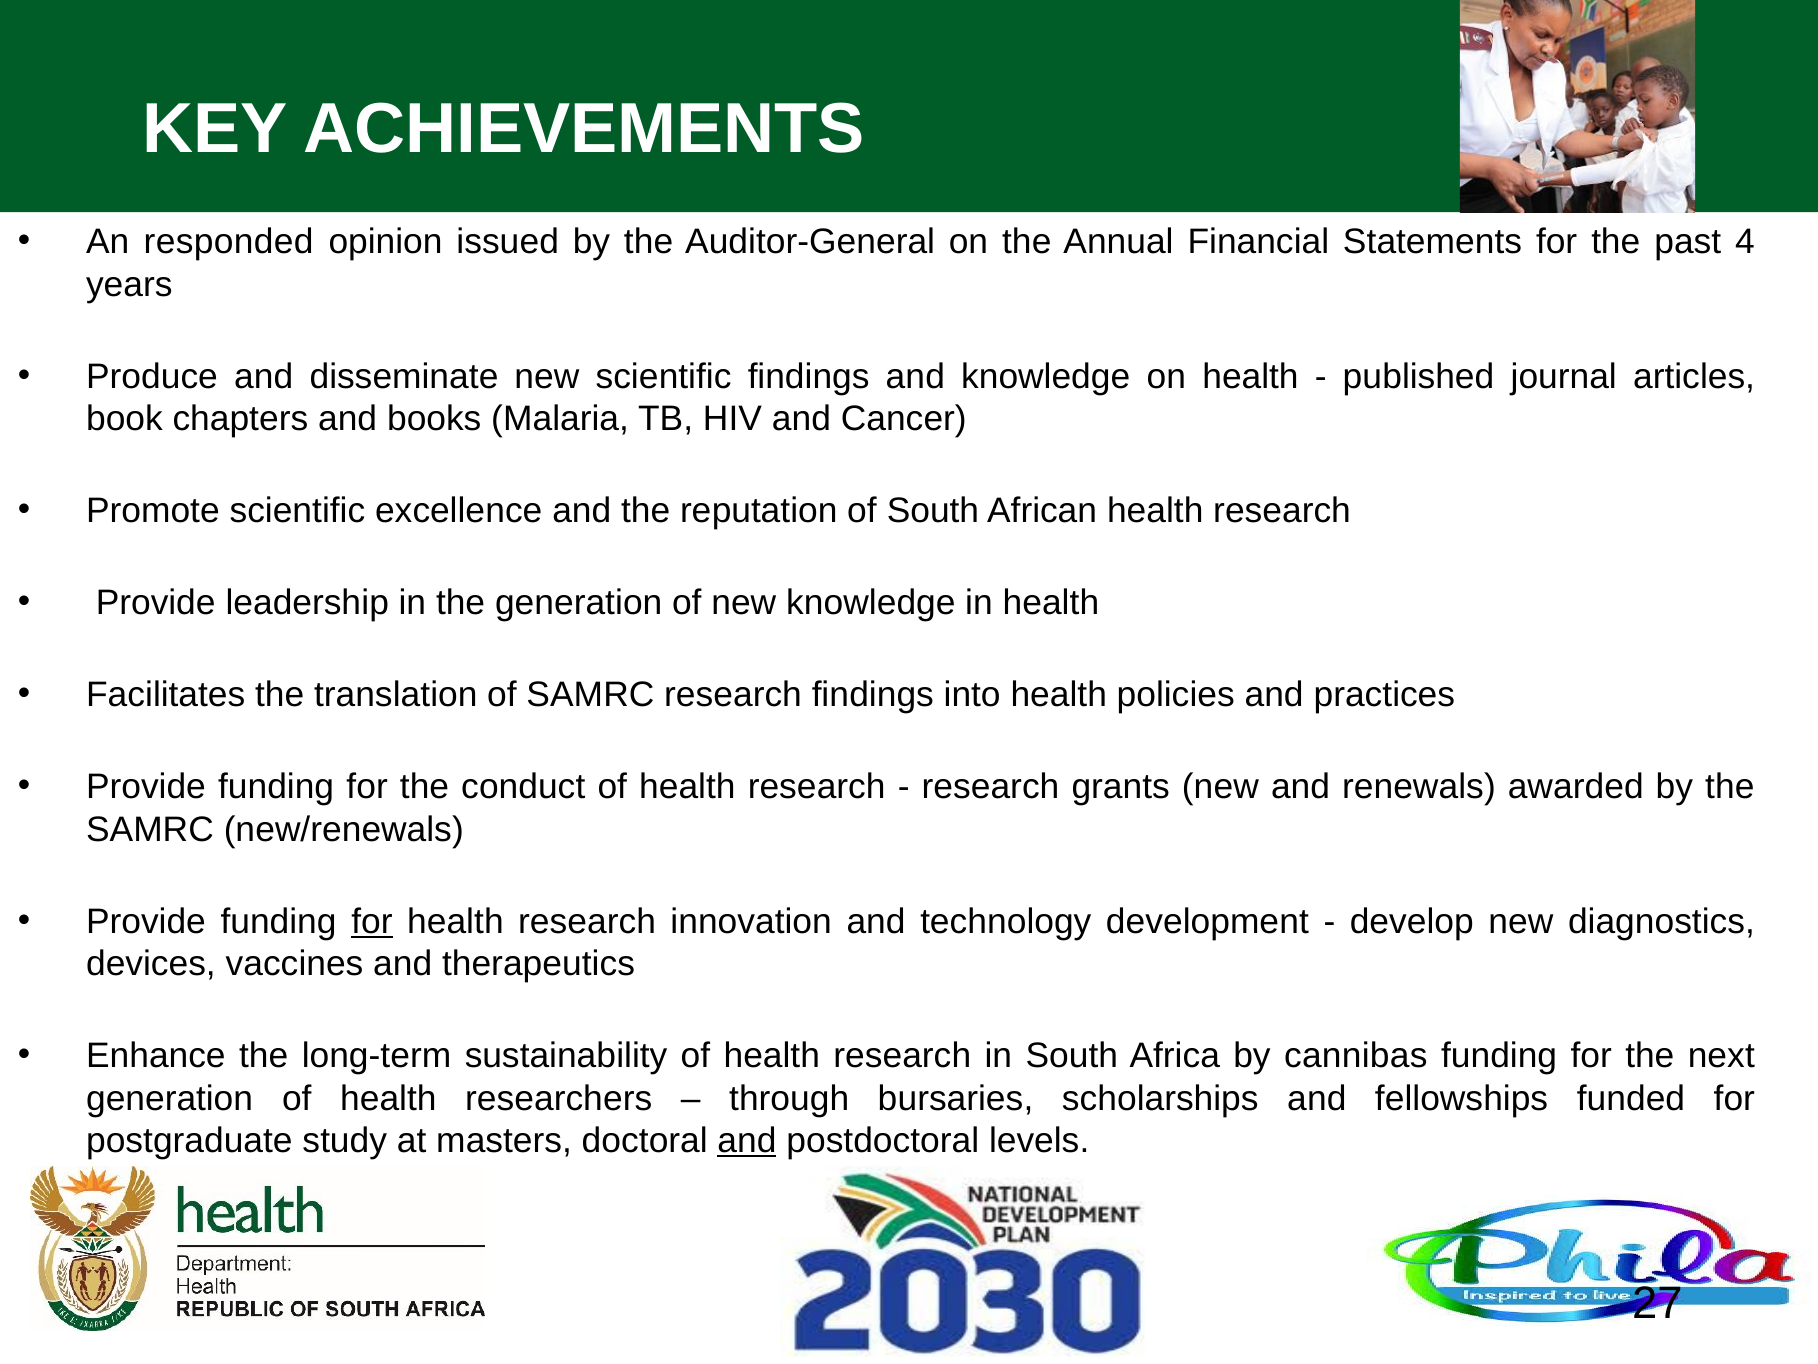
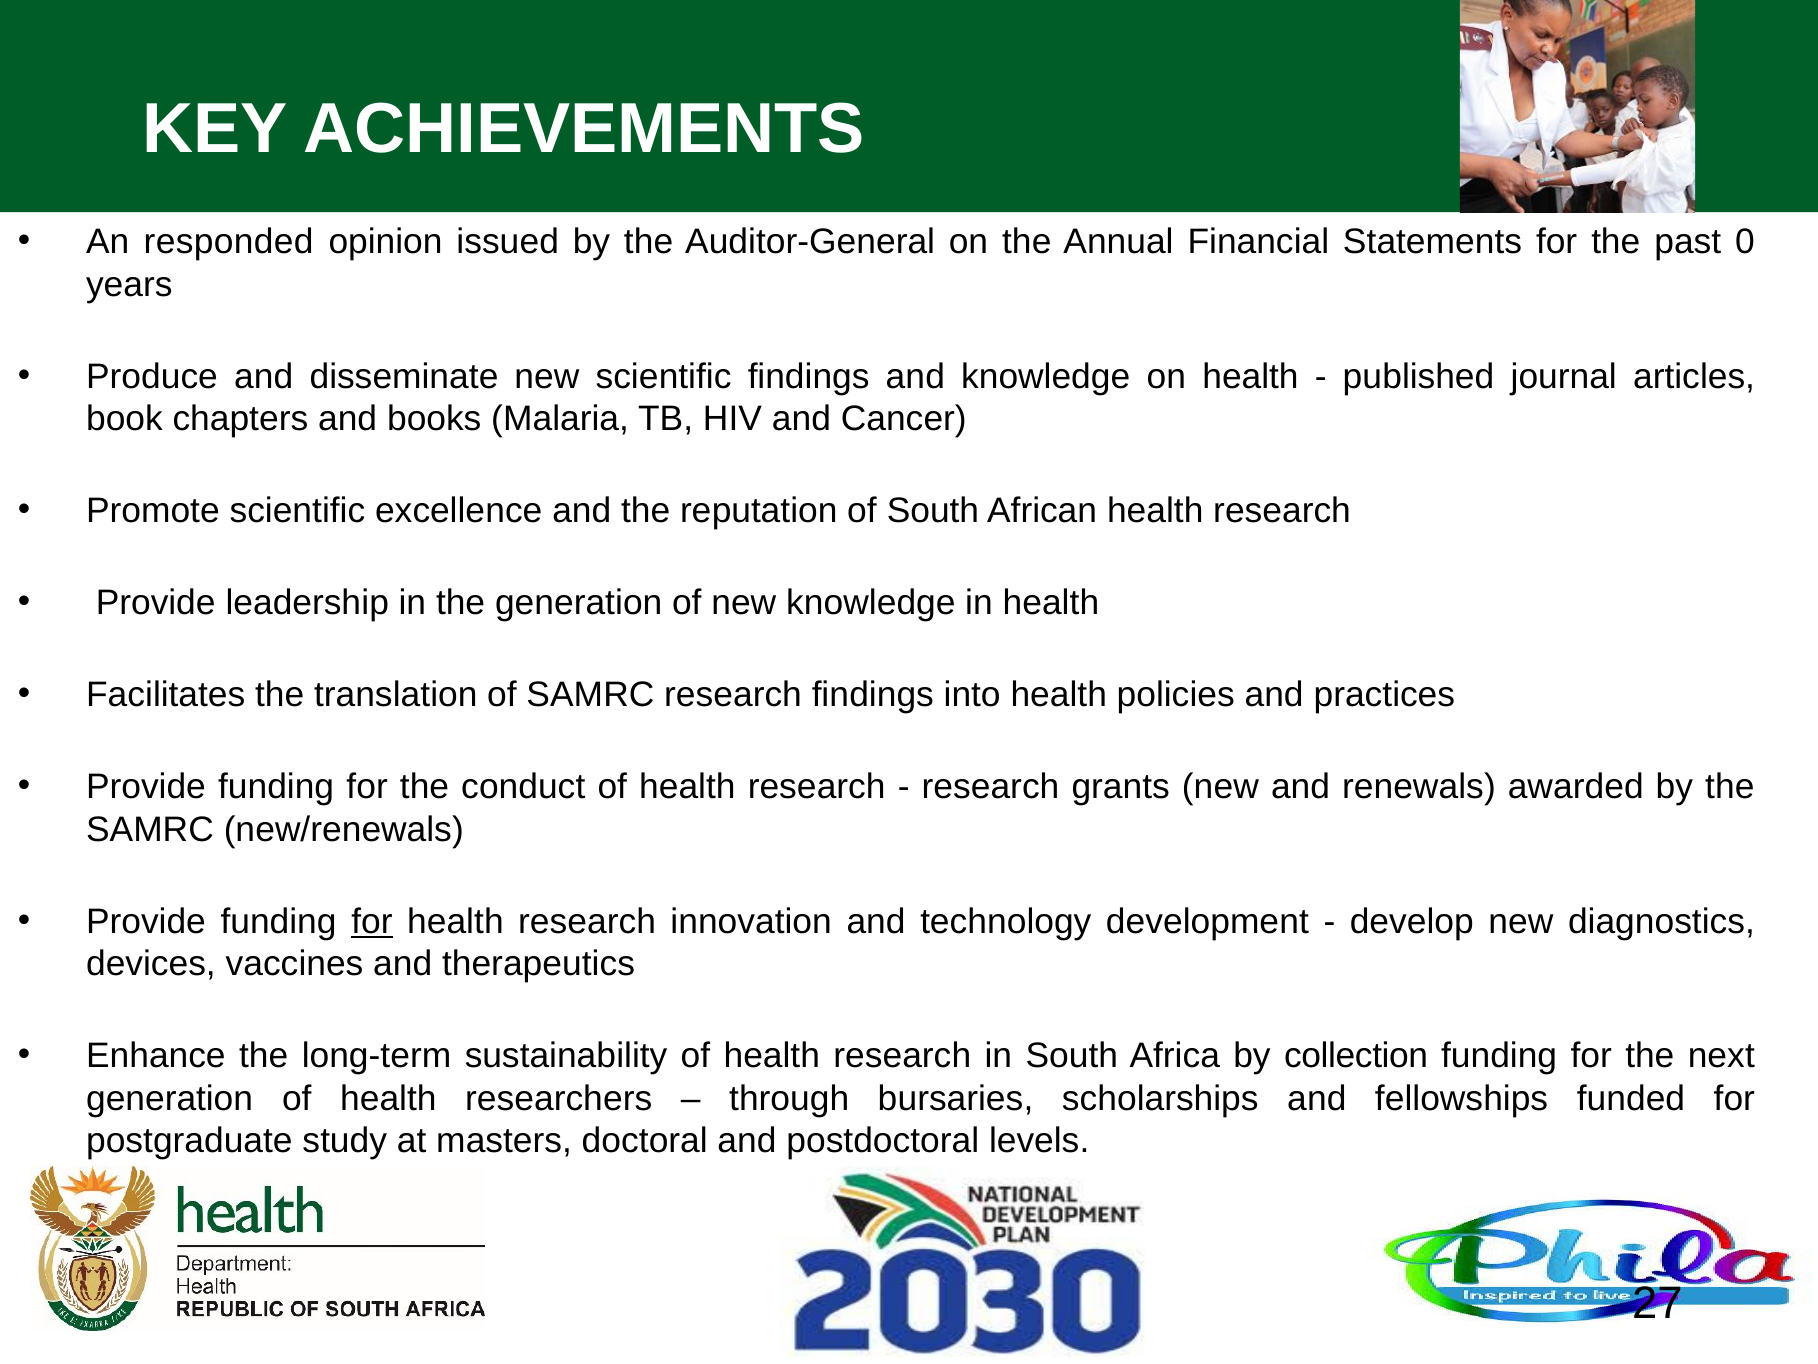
4: 4 -> 0 (1745, 242)
cannibas: cannibas -> collection (1356, 1056)
and underline: present -> none (747, 1140)
